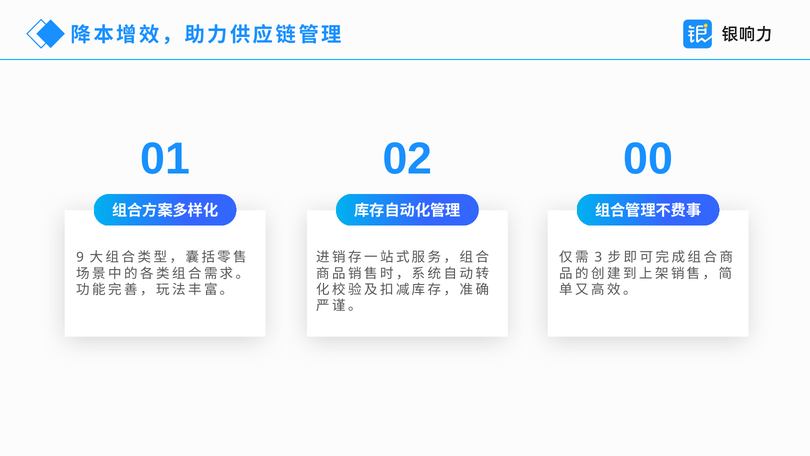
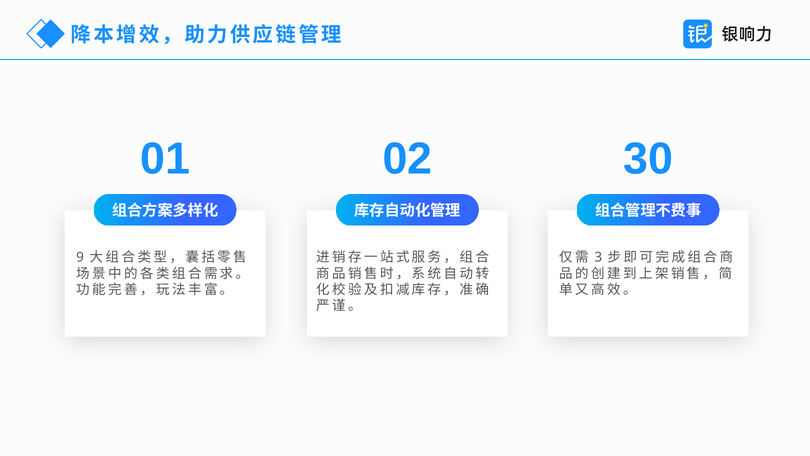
00: 00 -> 30 (648, 159)
